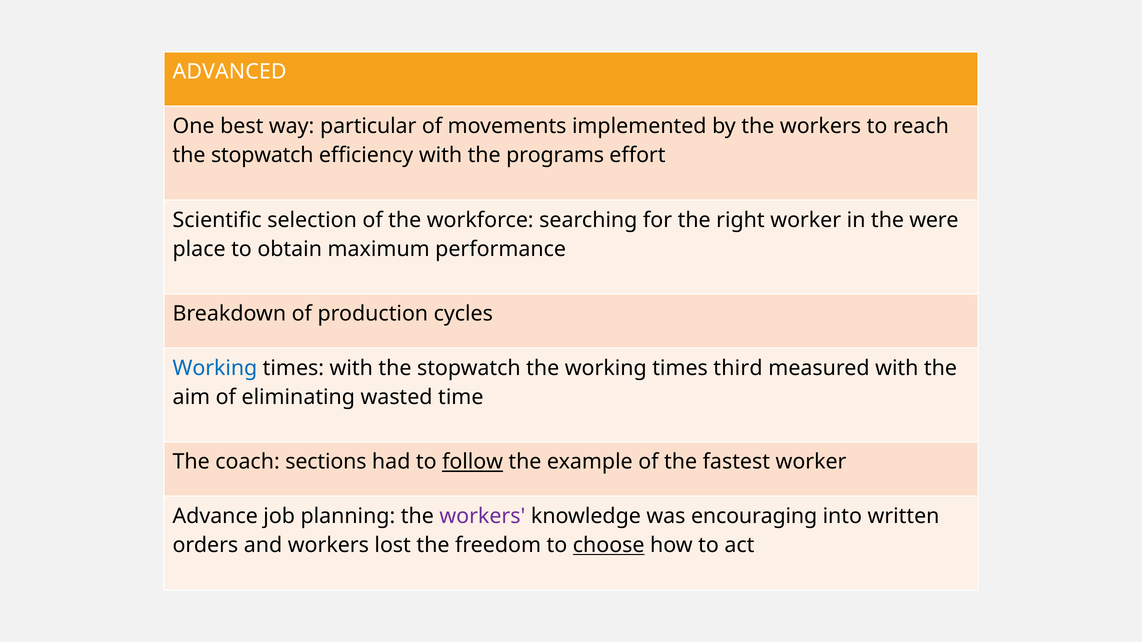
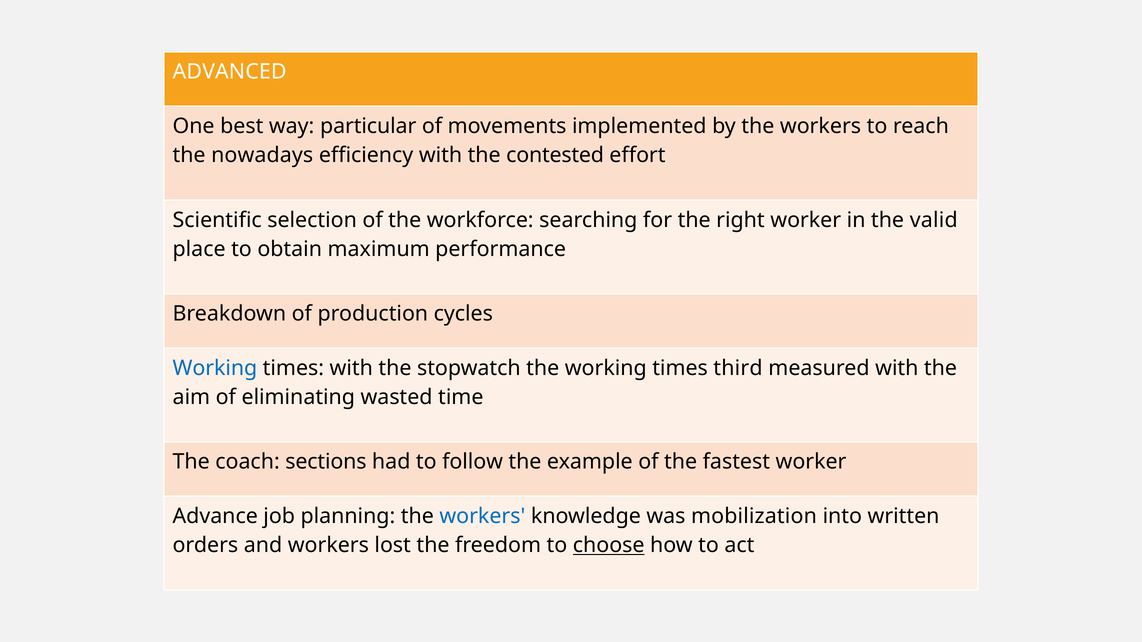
stopwatch: stopwatch -> nowadays (262, 155)
programs: programs -> contested (555, 155)
were: were -> valid (934, 220)
follow underline: present -> none (473, 462)
workers colour: purple -> blue (482, 517)
encouraging: encouraging -> mobilization (754, 517)
